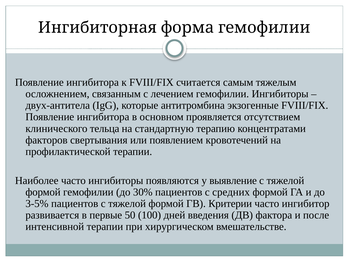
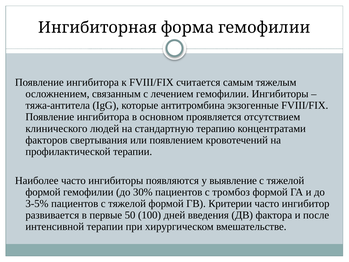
двух-антитела: двух-антитела -> тяжа-антитела (58, 105)
тельца: тельца -> людей (105, 128)
средних: средних -> тромбоз (231, 192)
